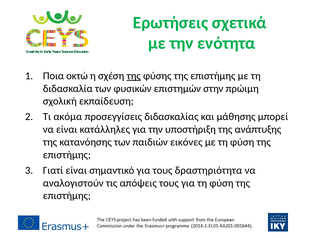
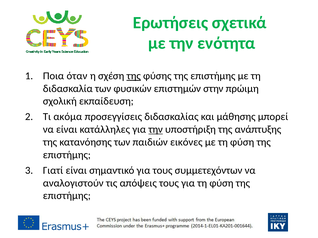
οκτώ: οκτώ -> όταν (77, 76)
την underline: none -> present (156, 130)
δραστηριότητα: δραστηριότητα -> συμμετεχόντων (209, 171)
